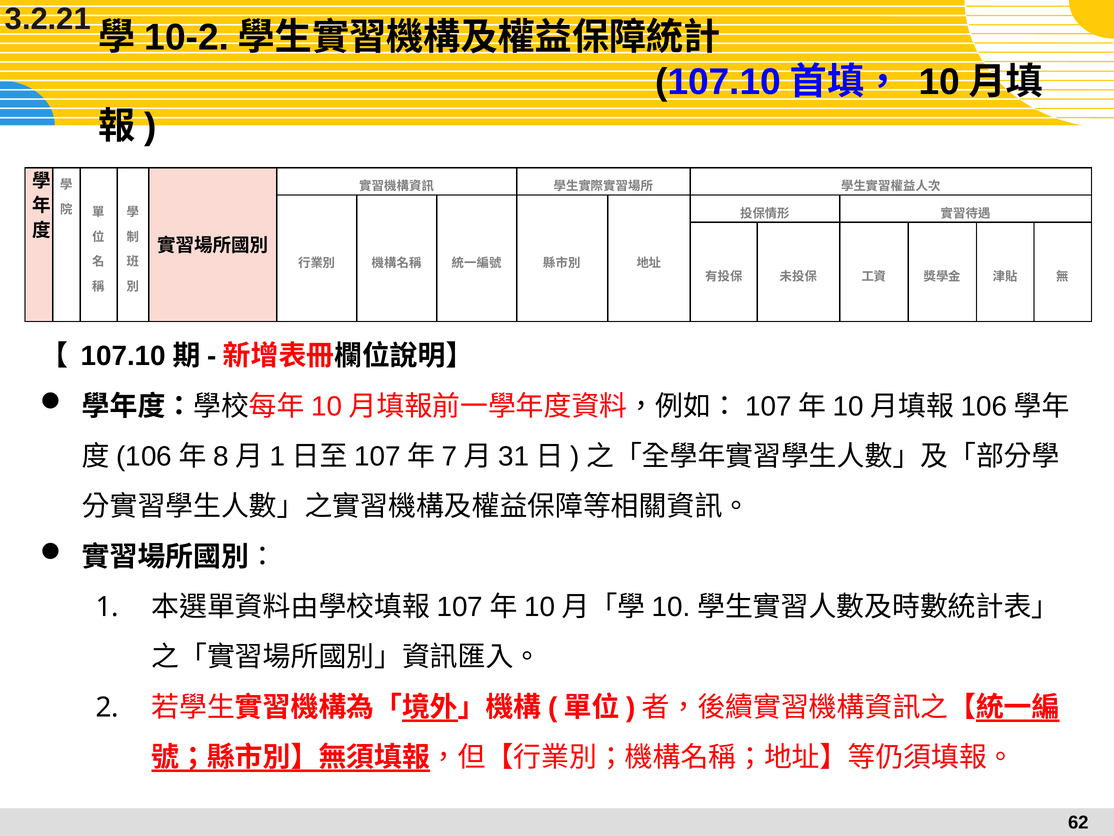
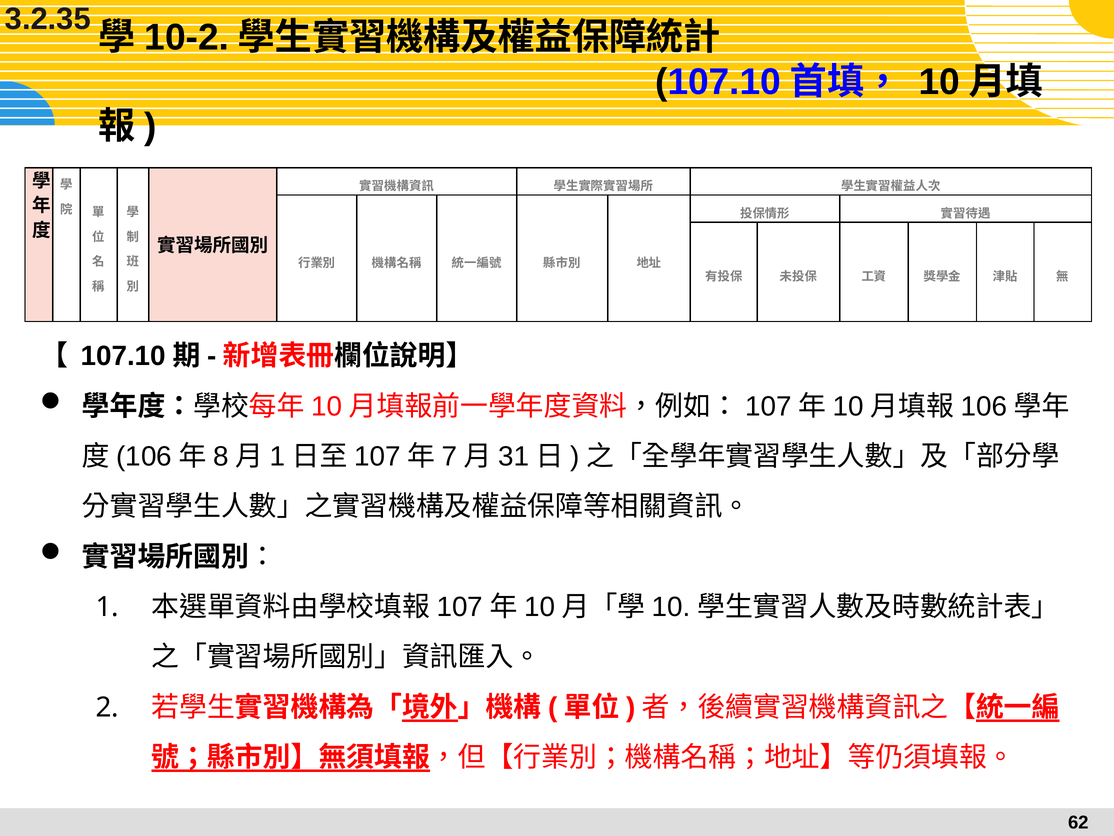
3.2.21: 3.2.21 -> 3.2.35 (48, 19)
